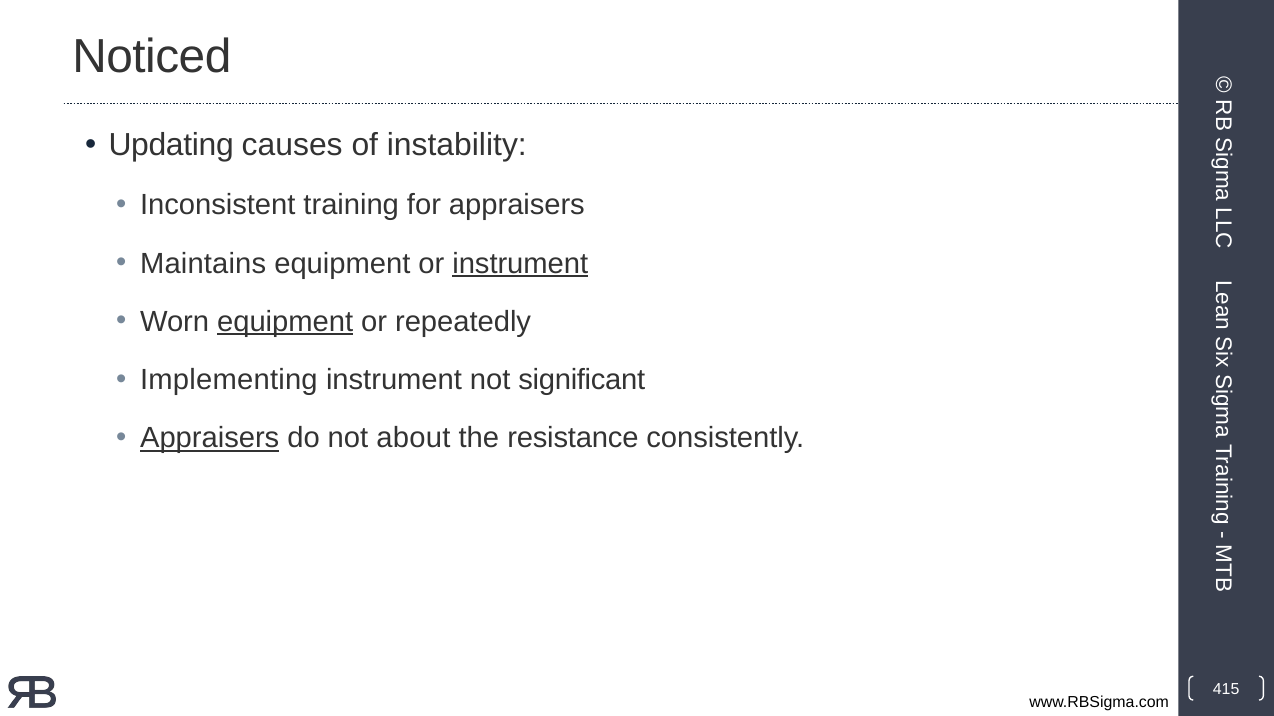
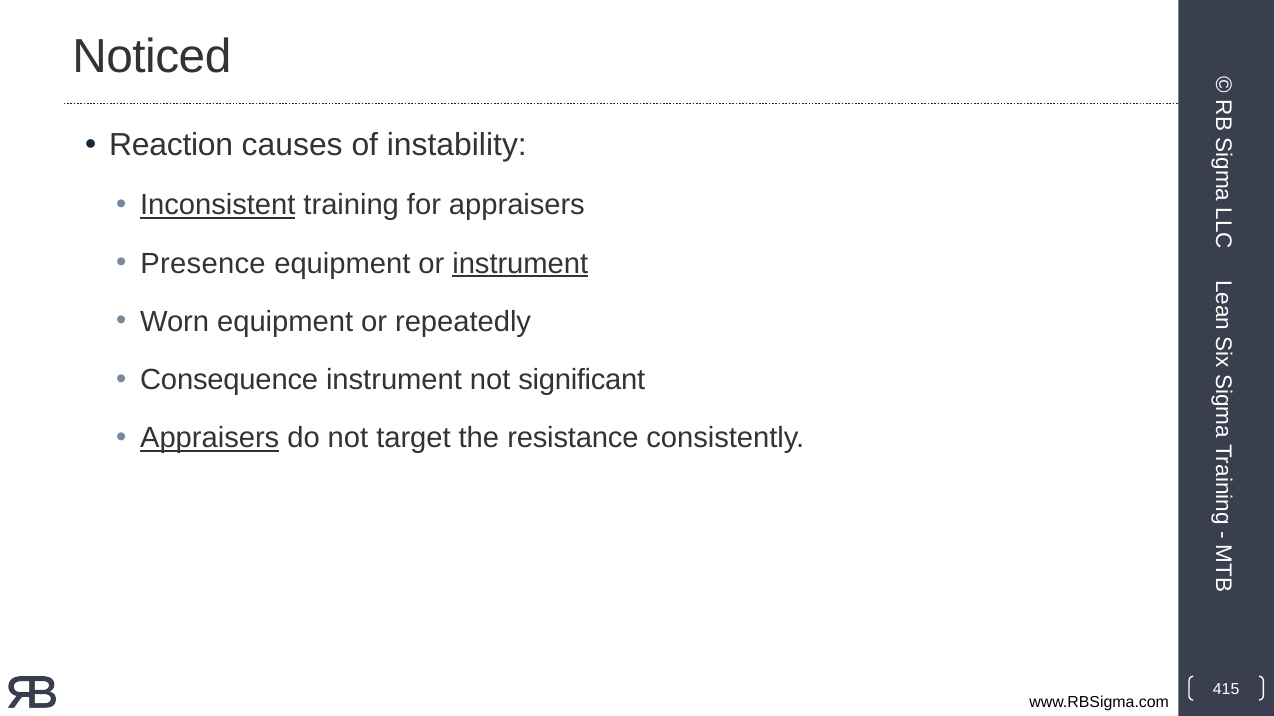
Updating: Updating -> Reaction (171, 146)
Inconsistent underline: none -> present (218, 205)
Maintains: Maintains -> Presence (203, 264)
equipment underline: present -> none (285, 322)
Implementing: Implementing -> Consequence (229, 380)
about: about -> target (413, 439)
